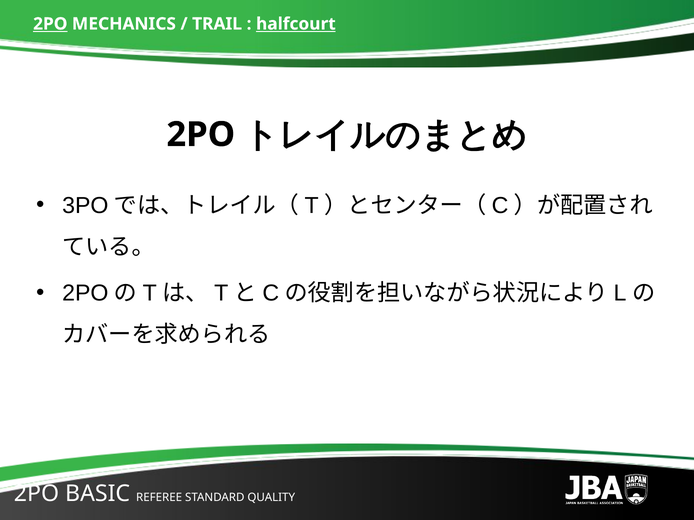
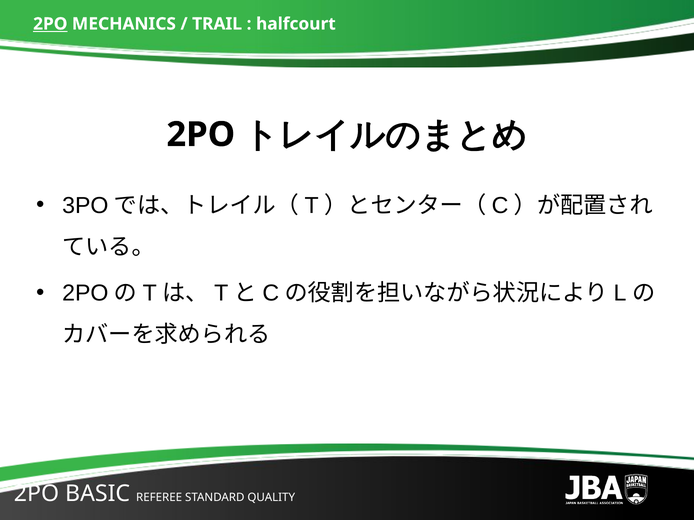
halfcourt underline: present -> none (296, 24)
